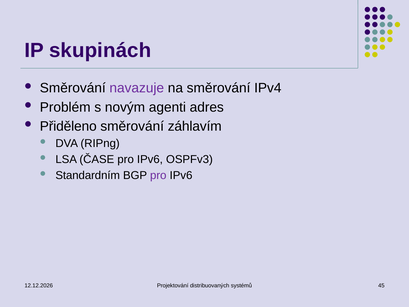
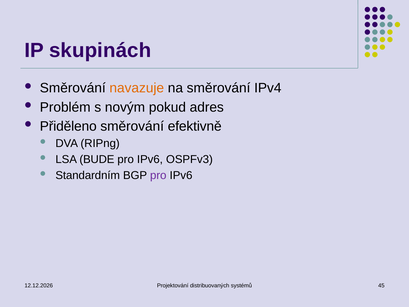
navazuje colour: purple -> orange (137, 88)
agenti: agenti -> pokud (167, 107)
záhlavím: záhlavím -> efektivně (195, 126)
ČASE: ČASE -> BUDE (97, 159)
